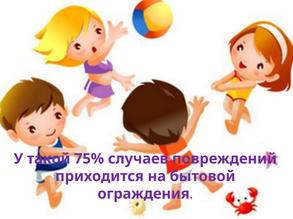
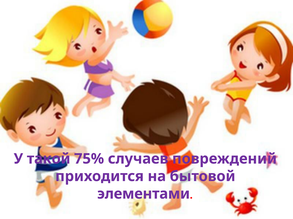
ограждения: ограждения -> элементами (144, 194)
